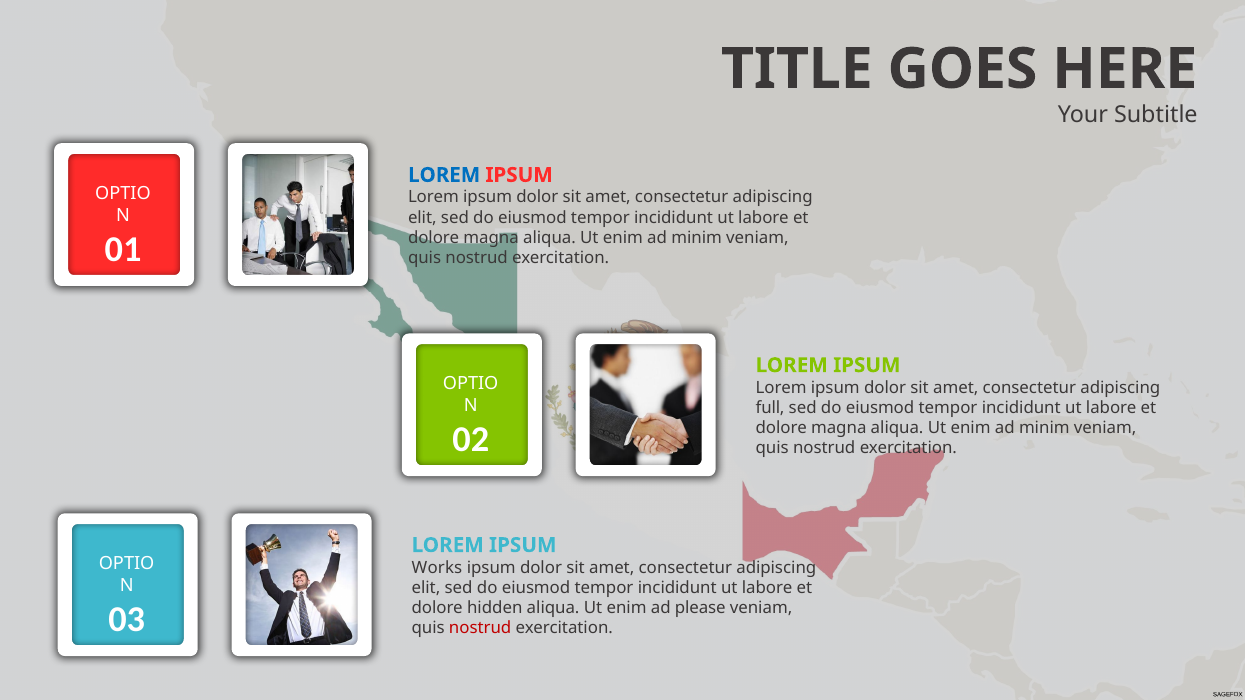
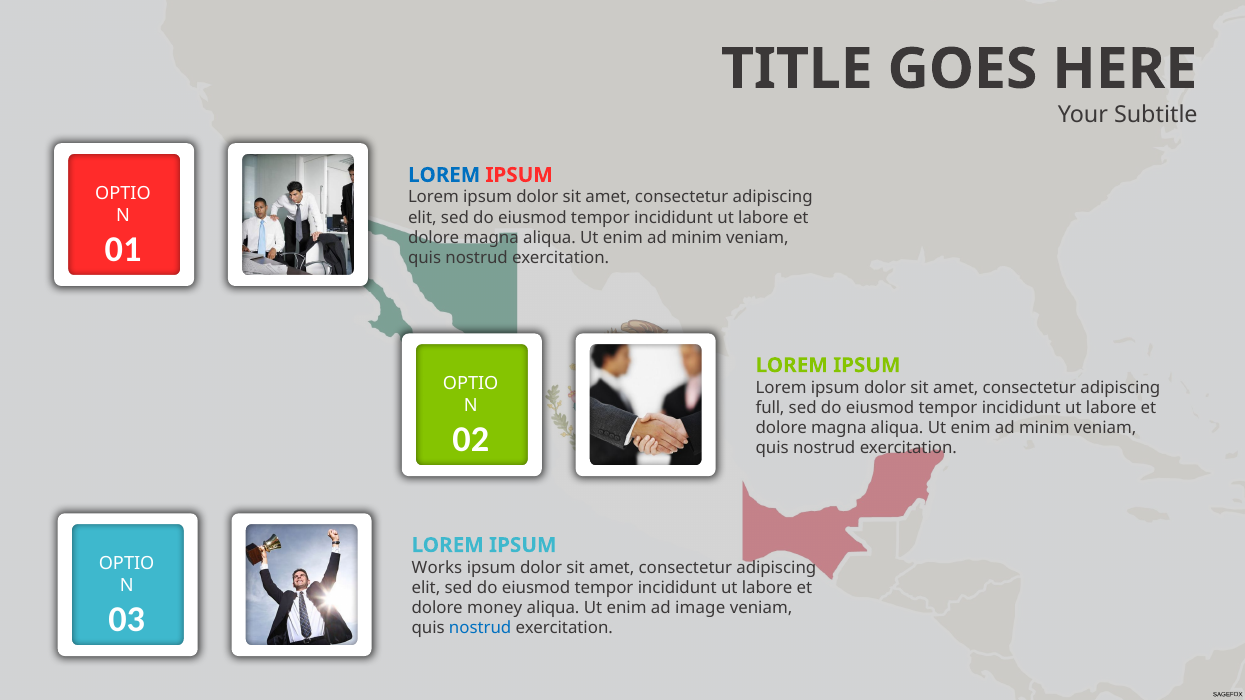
hidden: hidden -> money (495, 608)
please: please -> image (700, 608)
nostrud colour: red -> blue (480, 628)
